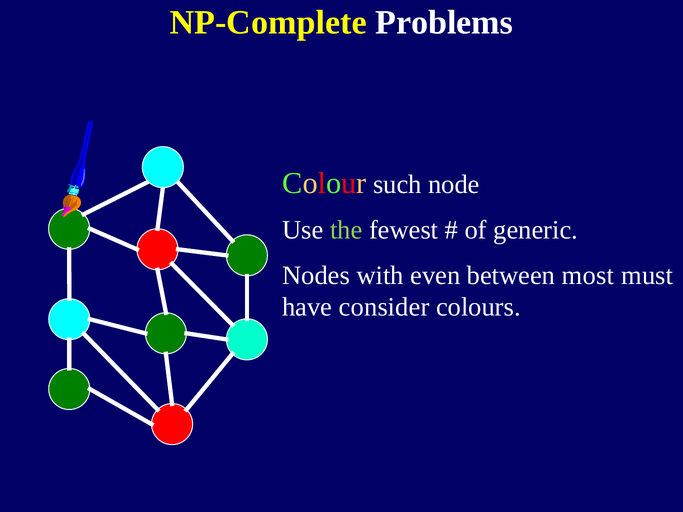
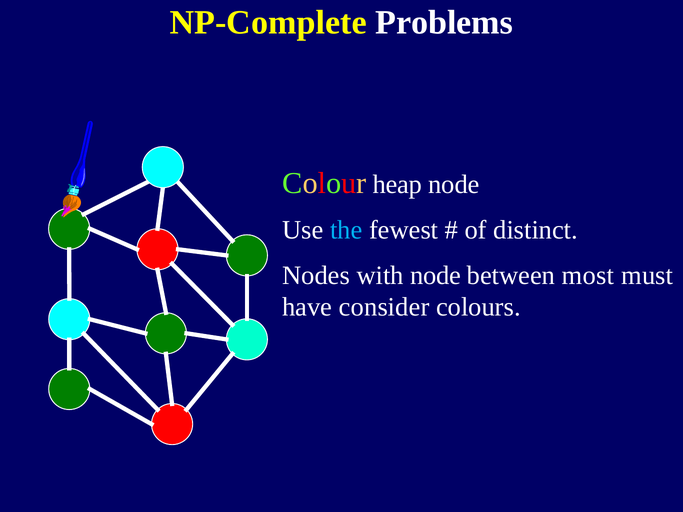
such: such -> heap (397, 184)
the colour: light green -> light blue (346, 230)
generic: generic -> distinct (536, 230)
with even: even -> node (435, 275)
